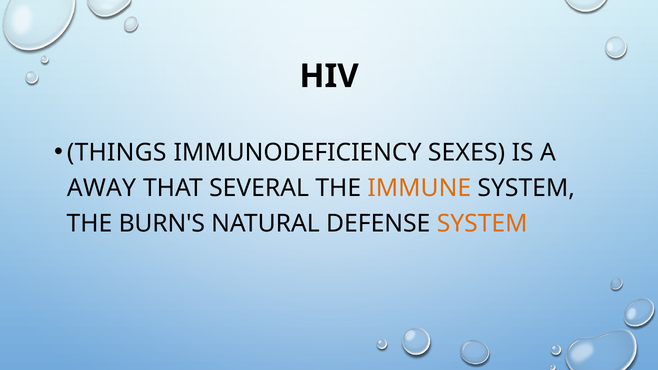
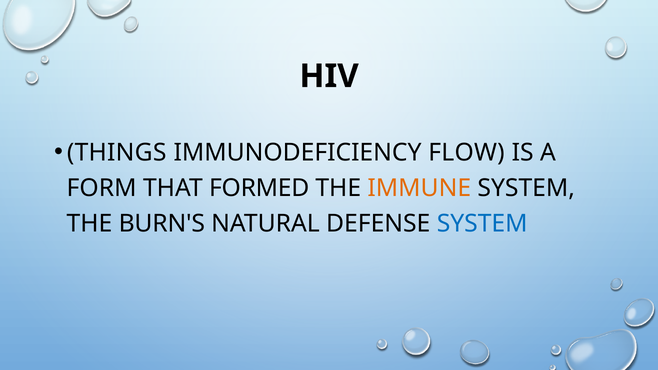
SEXES: SEXES -> FLOW (466, 153)
AWAY: AWAY -> FORM (102, 188)
SEVERAL: SEVERAL -> FORMED (259, 188)
SYSTEM colour: orange -> blue (482, 224)
